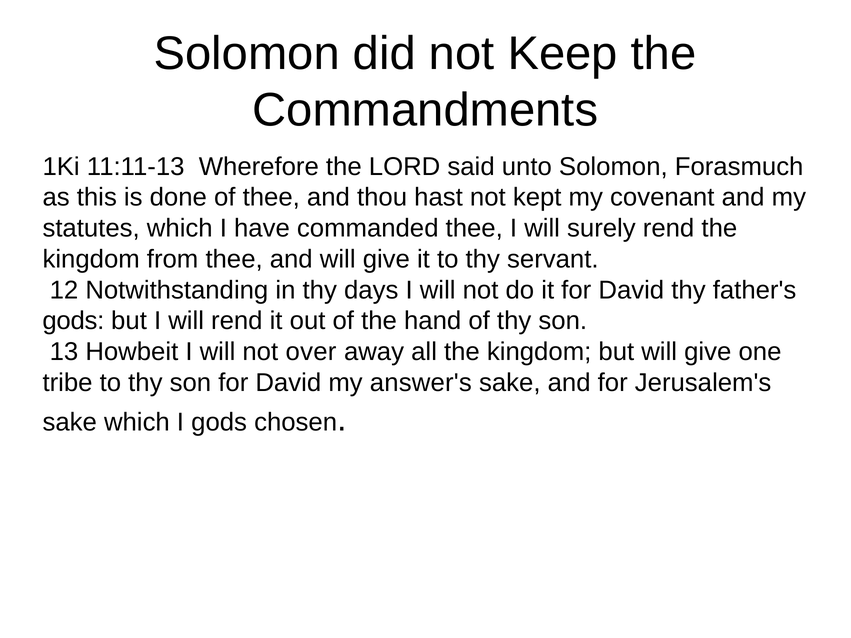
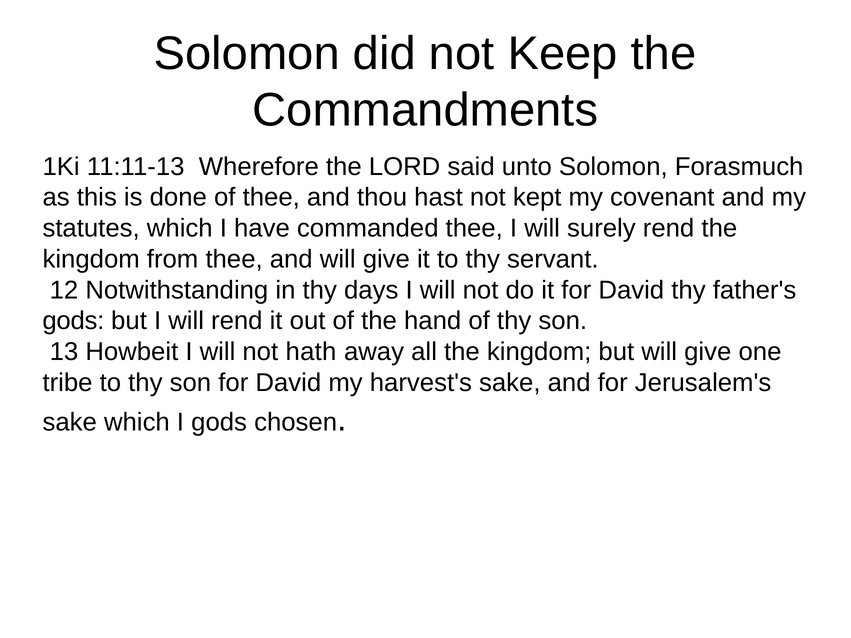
over: over -> hath (311, 352)
answer's: answer's -> harvest's (421, 383)
